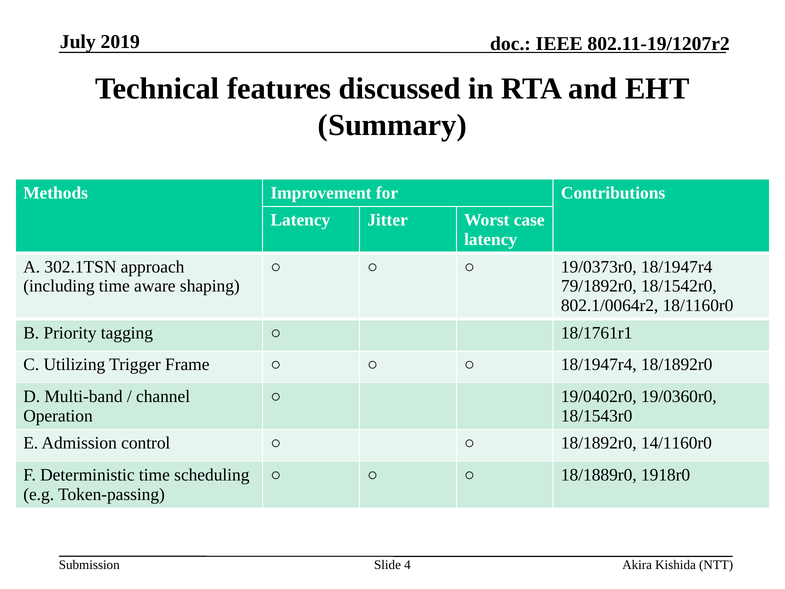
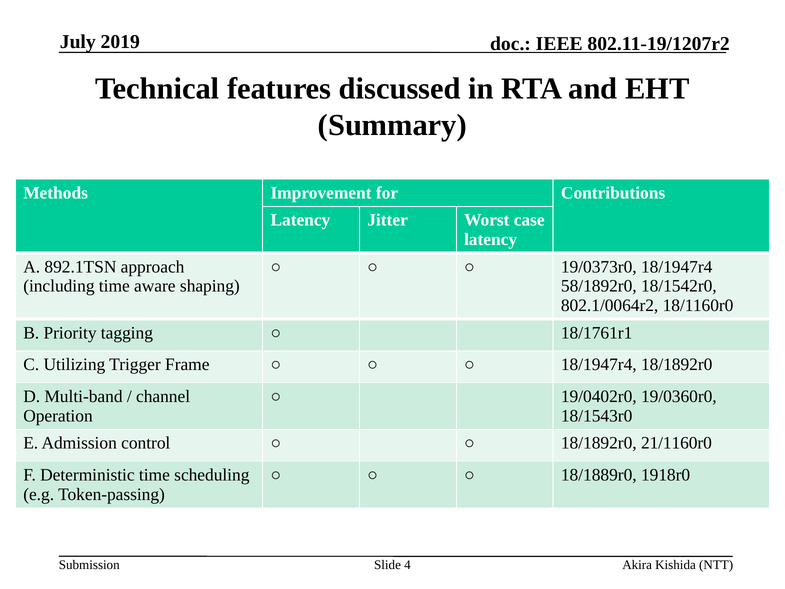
302.1TSN: 302.1TSN -> 892.1TSN (80, 267)
79/1892r0: 79/1892r0 -> 58/1892r0 (599, 286)
14/1160r0: 14/1160r0 -> 21/1160r0 (676, 443)
